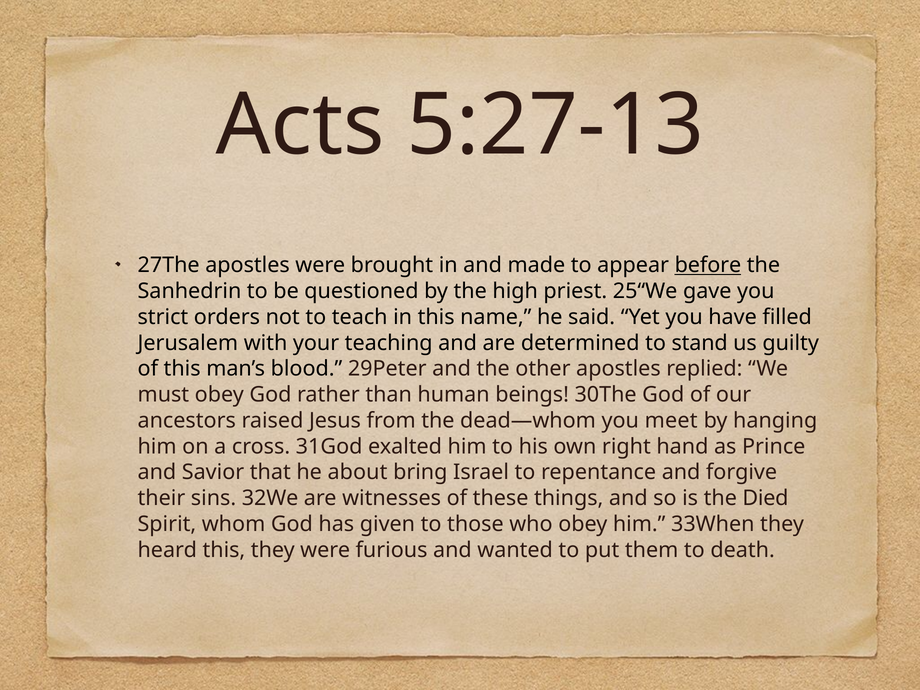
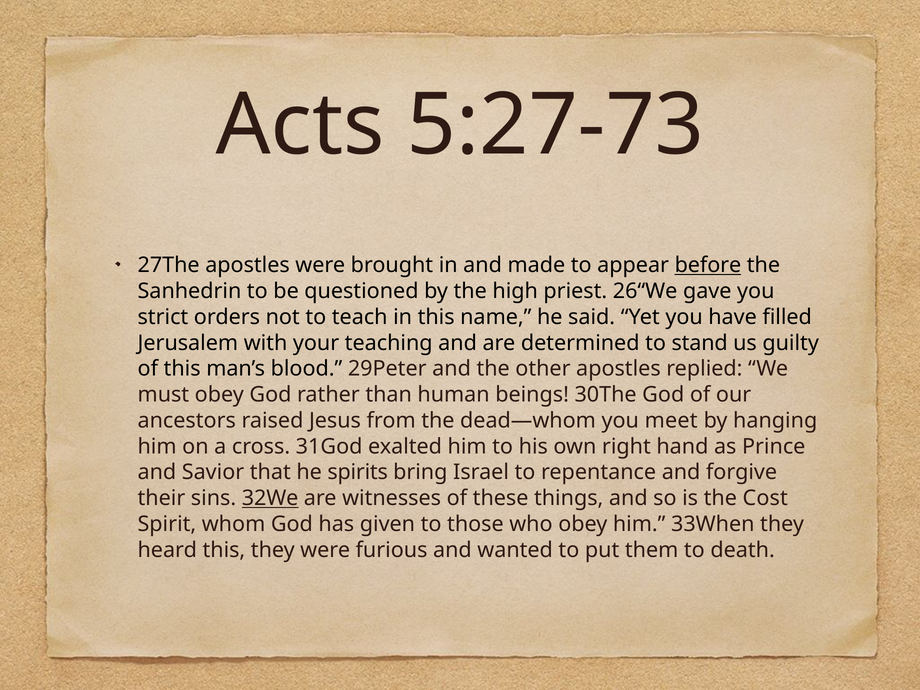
5:27-13: 5:27-13 -> 5:27-73 (556, 126)
25“We: 25“We -> 26“We (645, 291)
about: about -> spirits (358, 472)
32We underline: none -> present (270, 498)
Died: Died -> Cost (765, 498)
